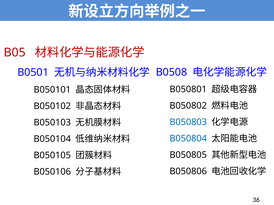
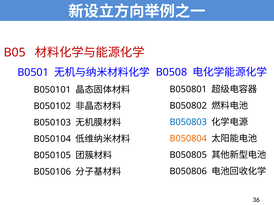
B050804 colour: blue -> orange (188, 139)
